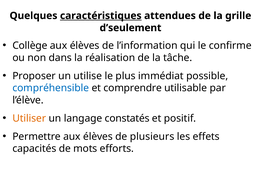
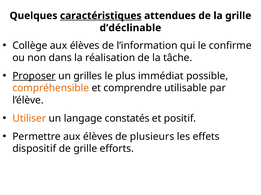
d’seulement: d’seulement -> d’déclinable (130, 28)
Proposer underline: none -> present (34, 76)
utilise: utilise -> grilles (88, 76)
compréhensible colour: blue -> orange (51, 88)
capacités: capacités -> dispositif (34, 149)
de mots: mots -> grille (85, 149)
